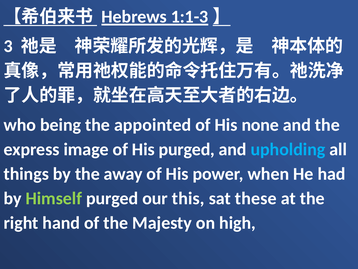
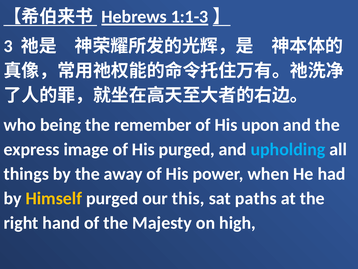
appointed: appointed -> remember (153, 125)
none: none -> upon (260, 125)
Himself colour: light green -> yellow (54, 198)
these: these -> paths (256, 198)
